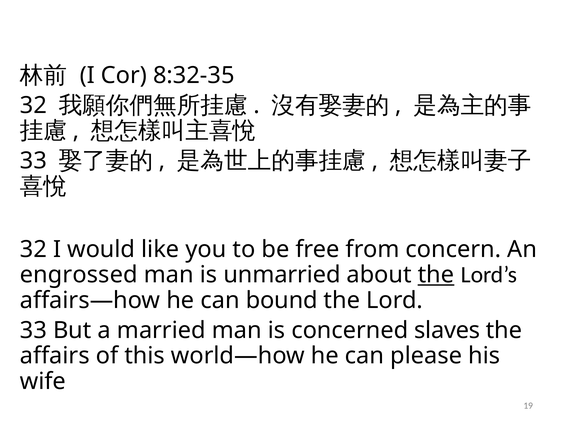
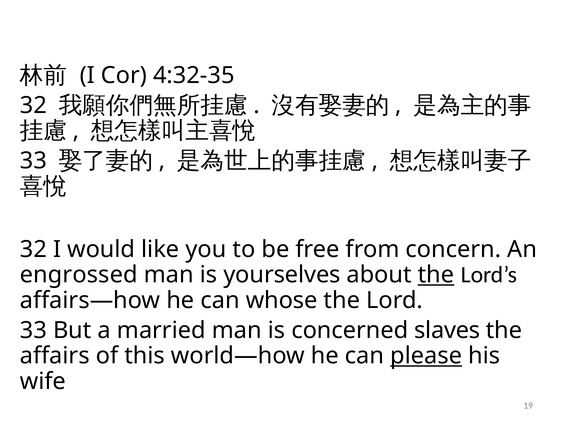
8:32-35: 8:32-35 -> 4:32-35 (194, 75)
unmarried: unmarried -> yourselves (282, 275)
bound: bound -> whose (282, 300)
please underline: none -> present (426, 356)
